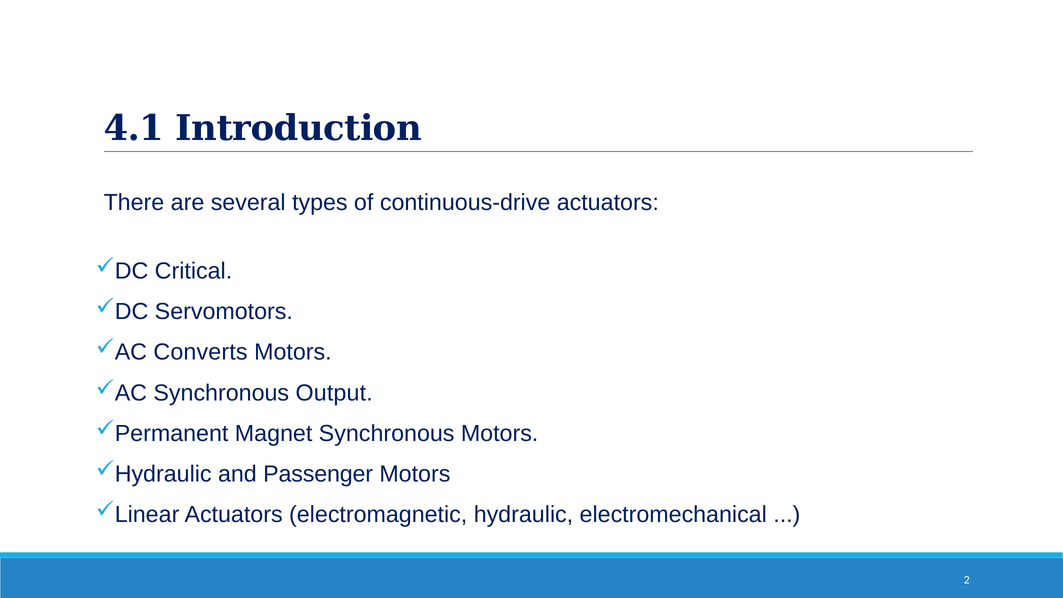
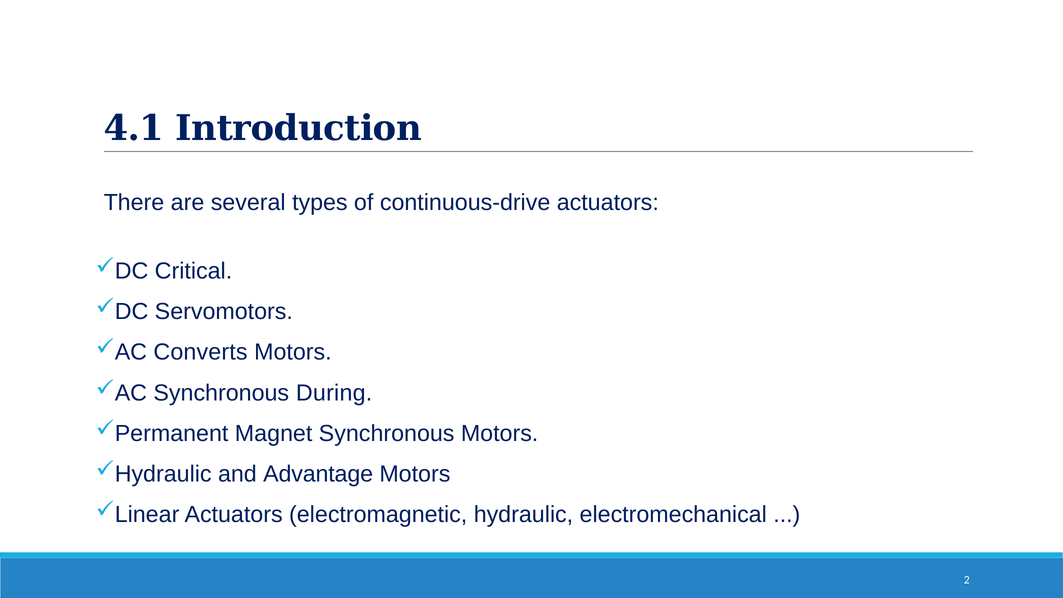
Output: Output -> During (334, 393)
Passenger: Passenger -> Advantage (318, 474)
